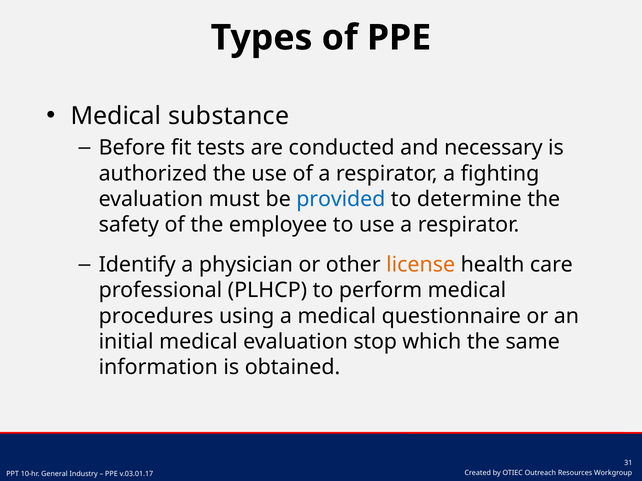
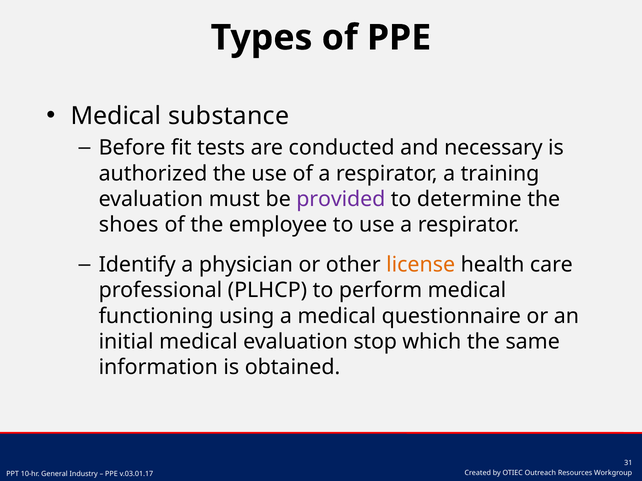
fighting: fighting -> training (500, 174)
provided colour: blue -> purple (341, 199)
safety: safety -> shoes (129, 225)
procedures: procedures -> functioning (156, 316)
